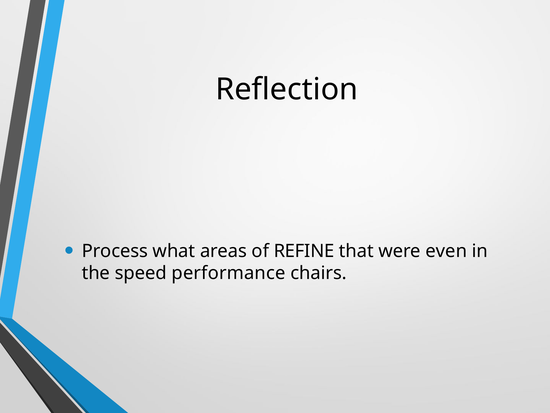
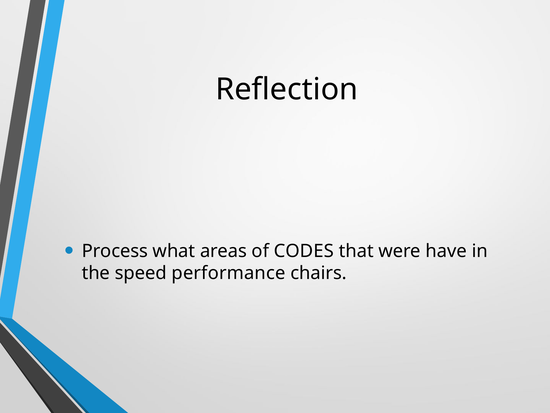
REFINE: REFINE -> CODES (304, 251)
even: even -> have (446, 251)
